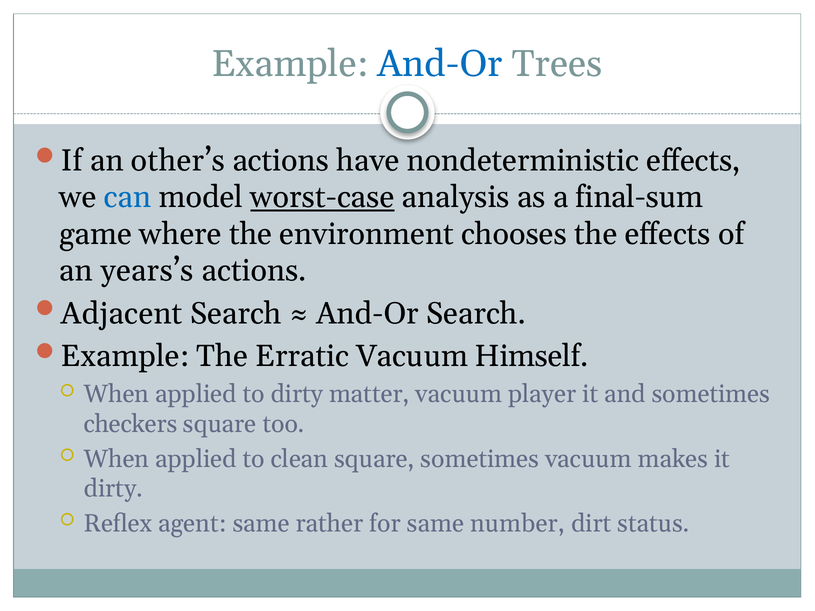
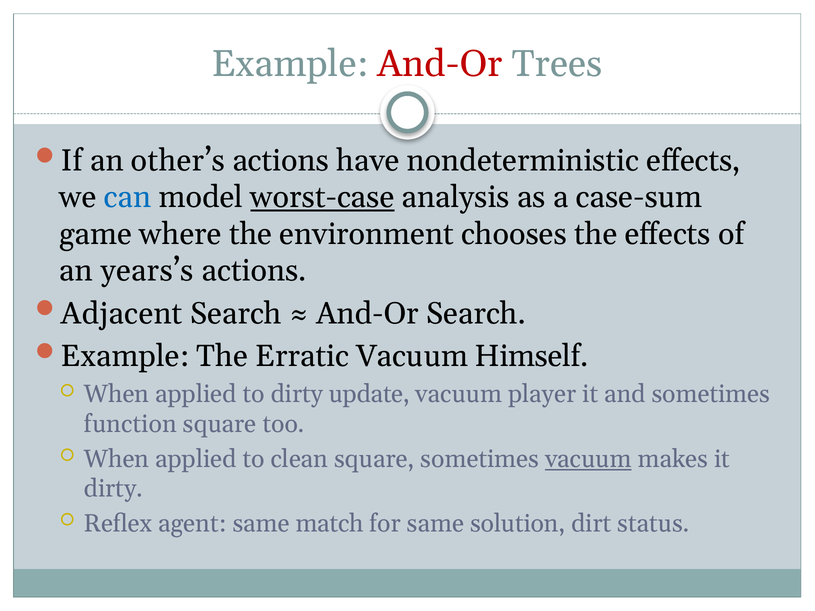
And-Or colour: blue -> red (440, 64)
final-sum: final-sum -> case-sum (639, 197)
matter: matter -> update (369, 394)
checkers: checkers -> function (130, 424)
vacuum underline: none -> present (588, 459)
rather: rather -> match (330, 524)
number: number -> solution (518, 524)
